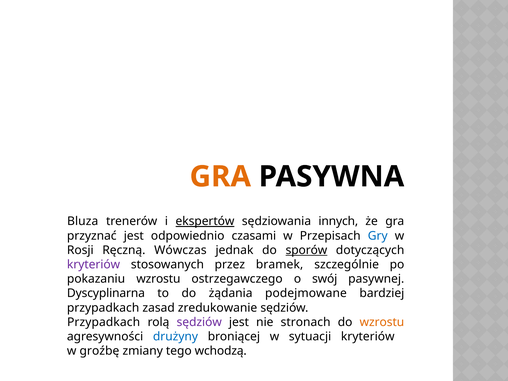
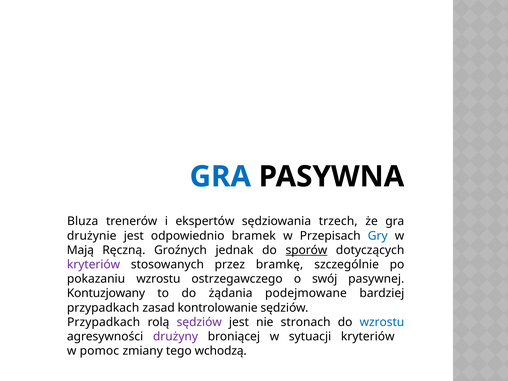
GRA colour: orange -> blue (220, 177)
ekspertów underline: present -> none (205, 221)
innych: innych -> trzech (338, 221)
przyznać: przyznać -> drużynie (92, 236)
czasami: czasami -> bramek (254, 236)
Rosji: Rosji -> Mają (80, 250)
Wówczas: Wówczas -> Groźnych (181, 250)
bramek: bramek -> bramkę (280, 265)
Dyscyplinarna: Dyscyplinarna -> Kontuzjowany (106, 293)
zredukowanie: zredukowanie -> kontrolowanie (218, 308)
wzrostu colour: orange -> blue (382, 322)
drużyny colour: blue -> purple (175, 337)
groźbę: groźbę -> pomoc (99, 351)
